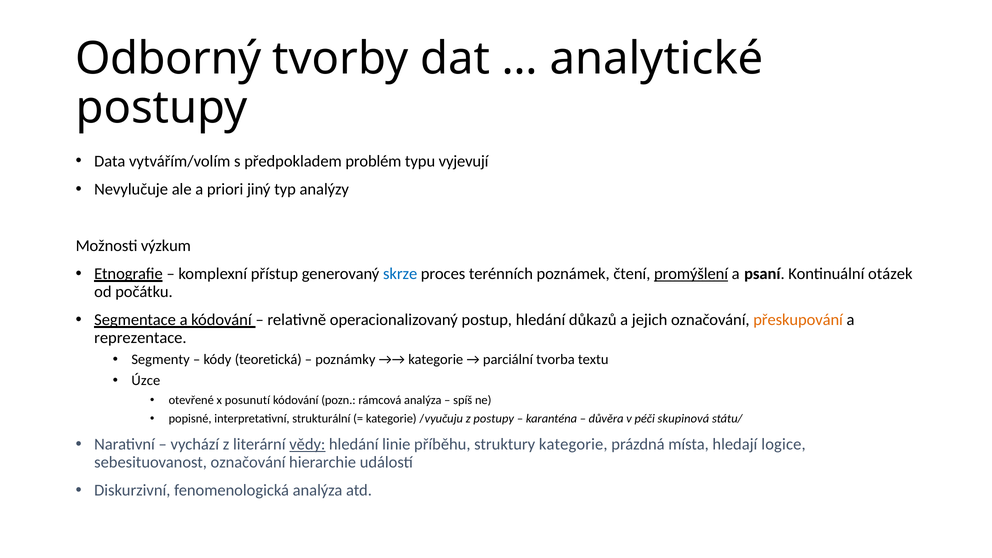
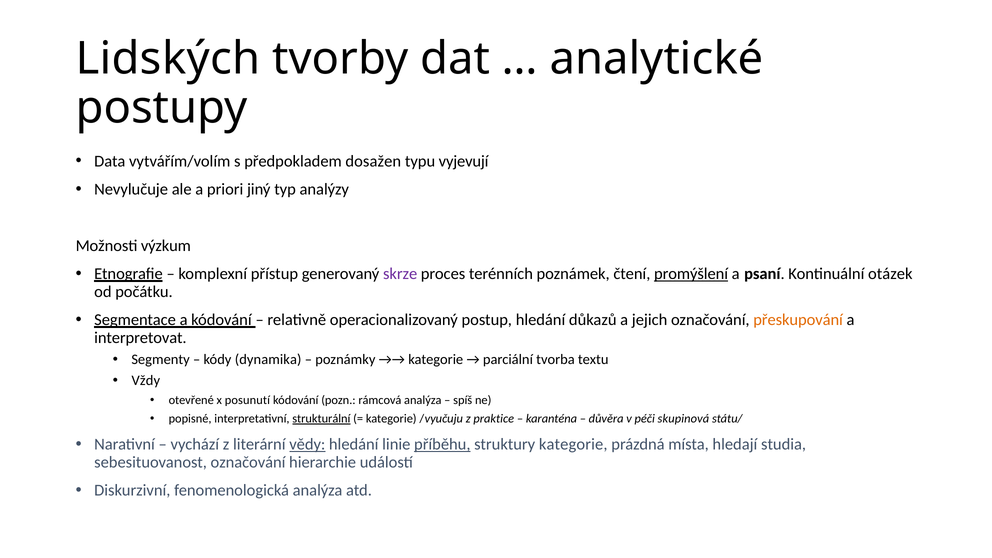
Odborný: Odborný -> Lidských (168, 59)
problém: problém -> dosažen (373, 161)
skrze colour: blue -> purple (400, 274)
reprezentace: reprezentace -> interpretovat (140, 338)
teoretická: teoretická -> dynamika (268, 360)
Úzce: Úzce -> Vždy (146, 380)
strukturální underline: none -> present (321, 419)
z postupy: postupy -> praktice (494, 419)
příběhu underline: none -> present (442, 444)
logice: logice -> studia (784, 444)
